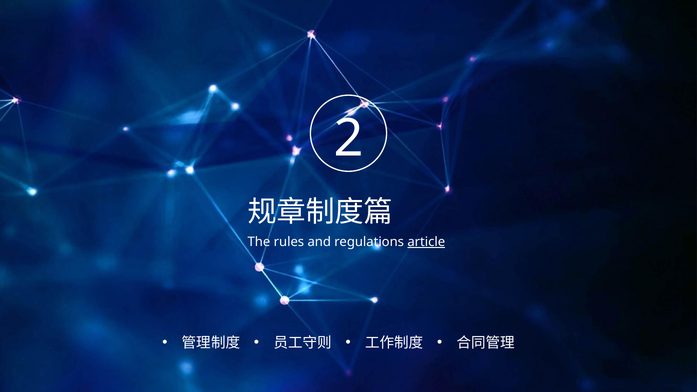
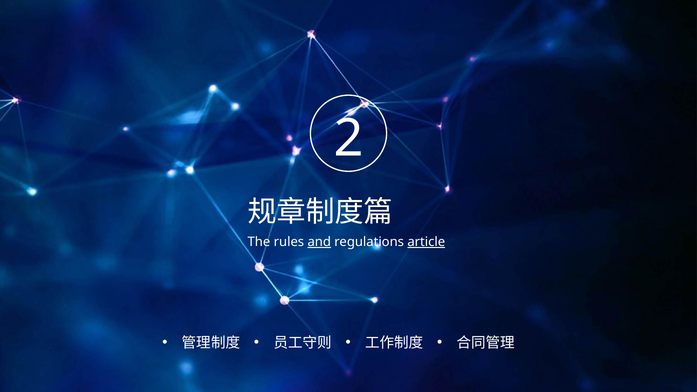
and underline: none -> present (319, 242)
